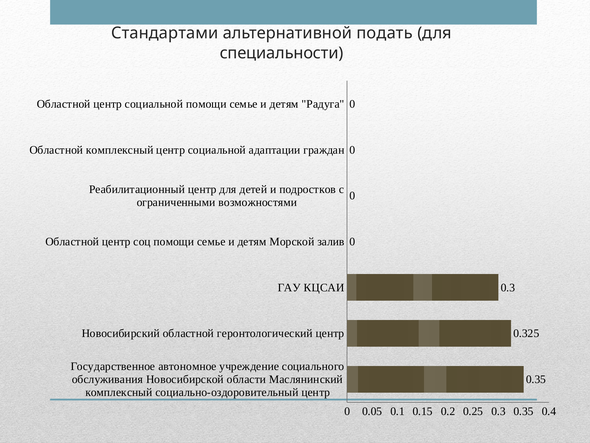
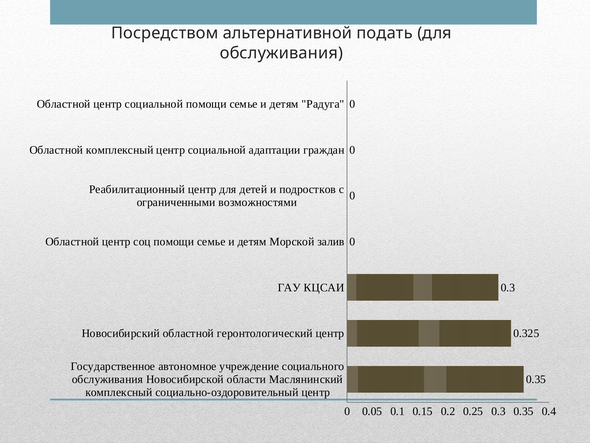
Стандартами: Стандартами -> Посредством (165, 33)
специальности: специальности -> обслуживания (281, 53)
